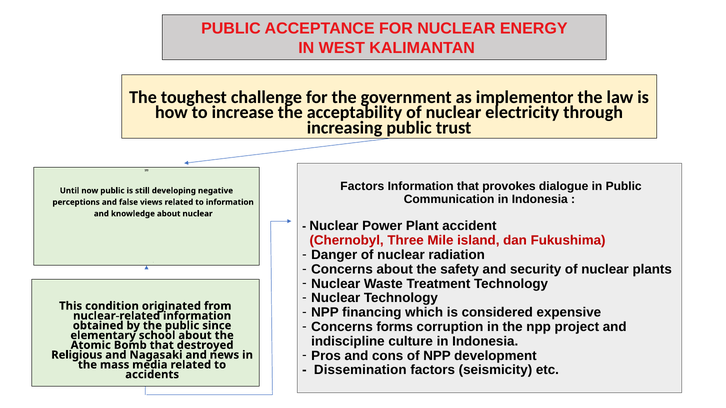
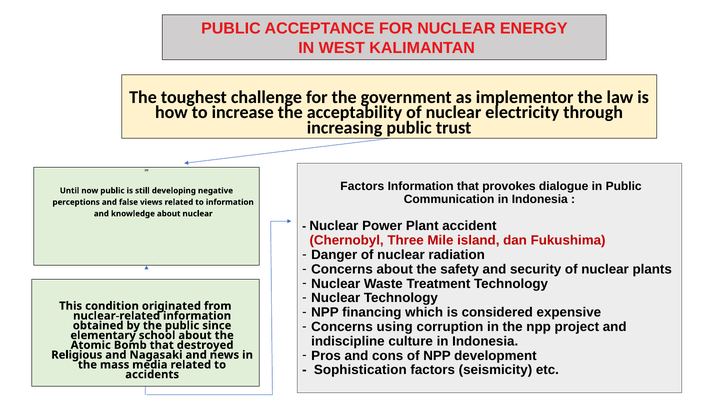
forms: forms -> using (395, 327)
Dissemination: Dissemination -> Sophistication (360, 370)
